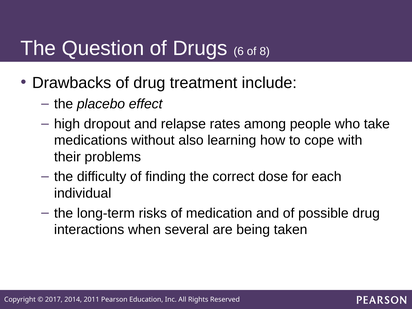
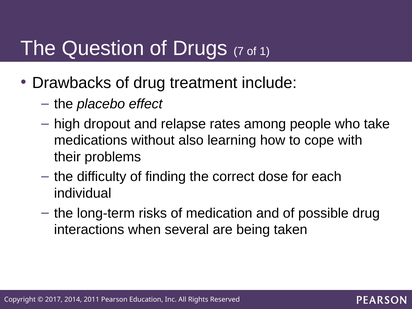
6: 6 -> 7 (239, 51)
8: 8 -> 1 (265, 51)
